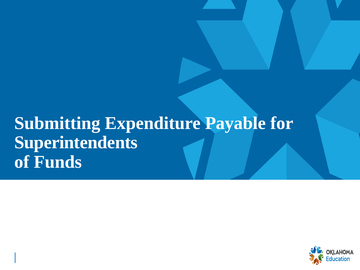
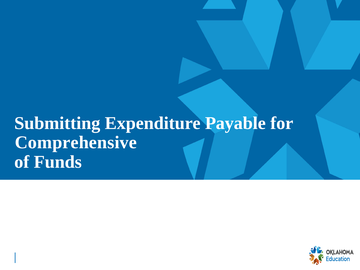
Superintendents: Superintendents -> Comprehensive (76, 143)
